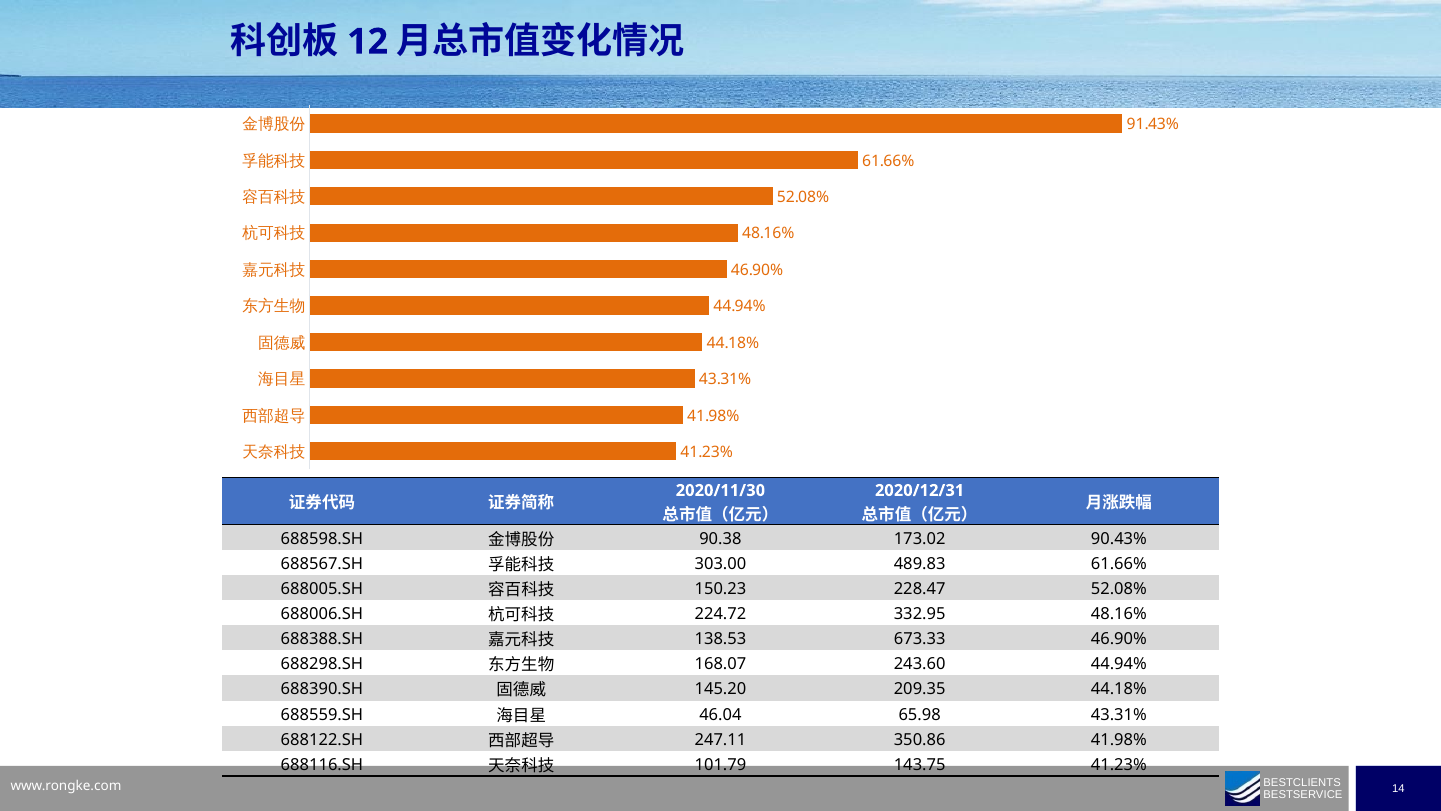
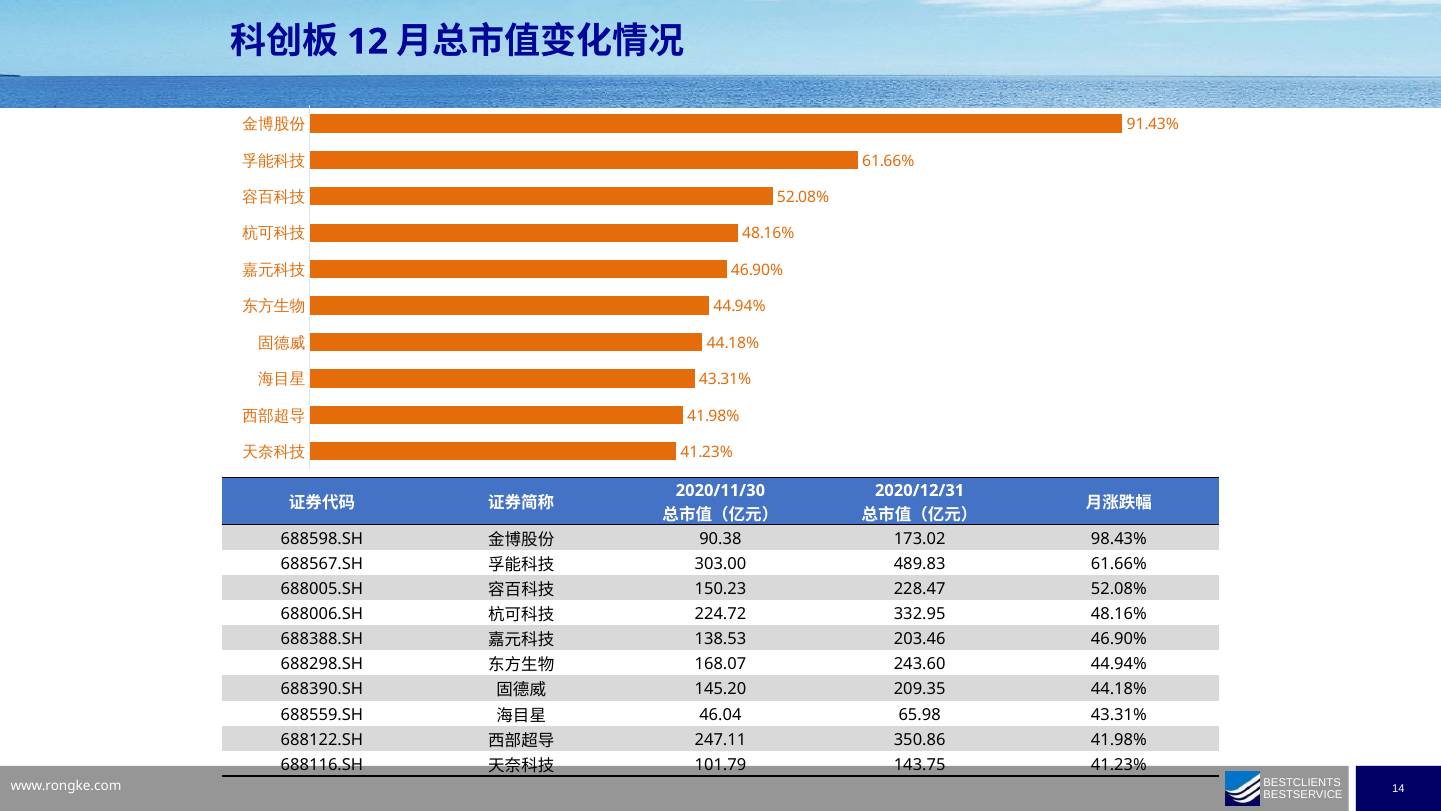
90.43%: 90.43% -> 98.43% (1119, 539)
673.33: 673.33 -> 203.46 (920, 639)
